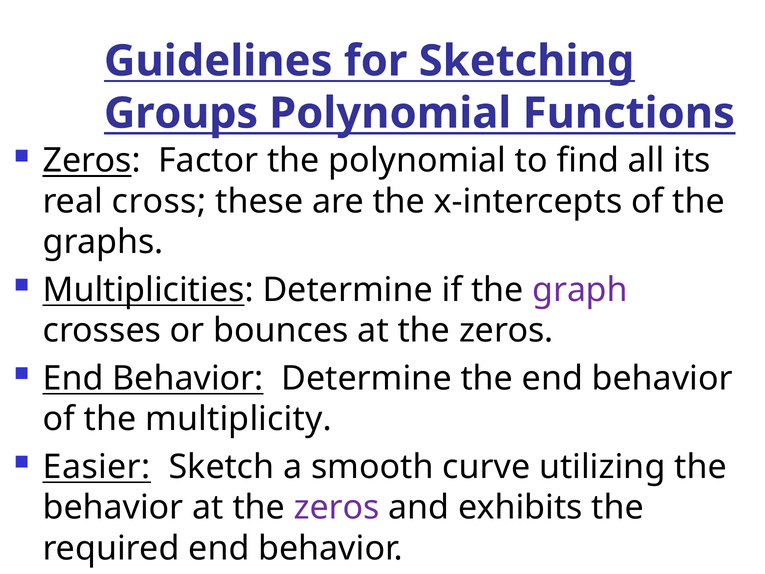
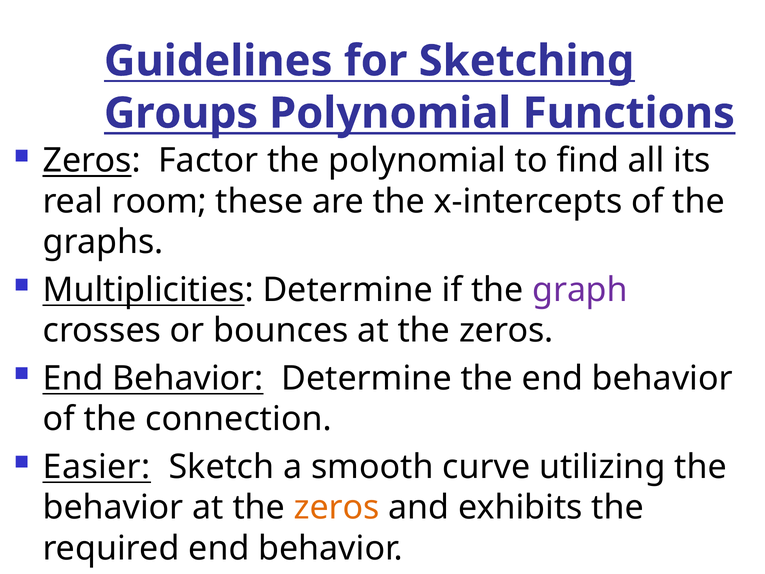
cross: cross -> room (159, 201)
multiplicity: multiplicity -> connection (238, 419)
zeros colour: purple -> orange (337, 507)
